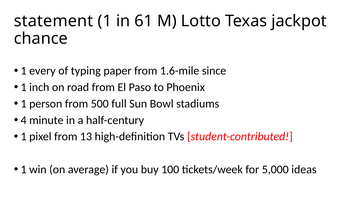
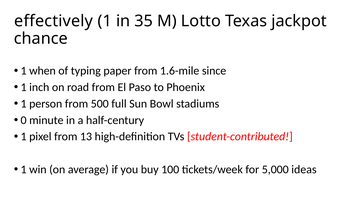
statement: statement -> effectively (54, 21)
61: 61 -> 35 (144, 21)
every: every -> when (42, 71)
4: 4 -> 0 (24, 120)
